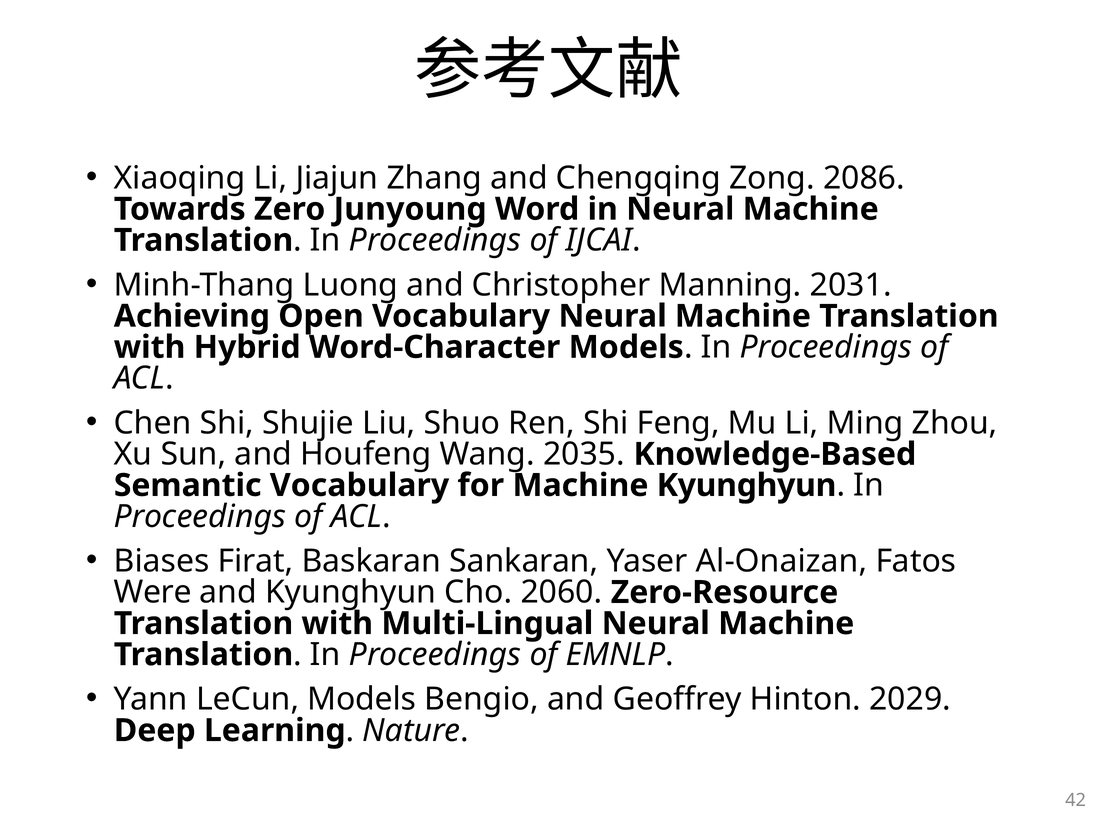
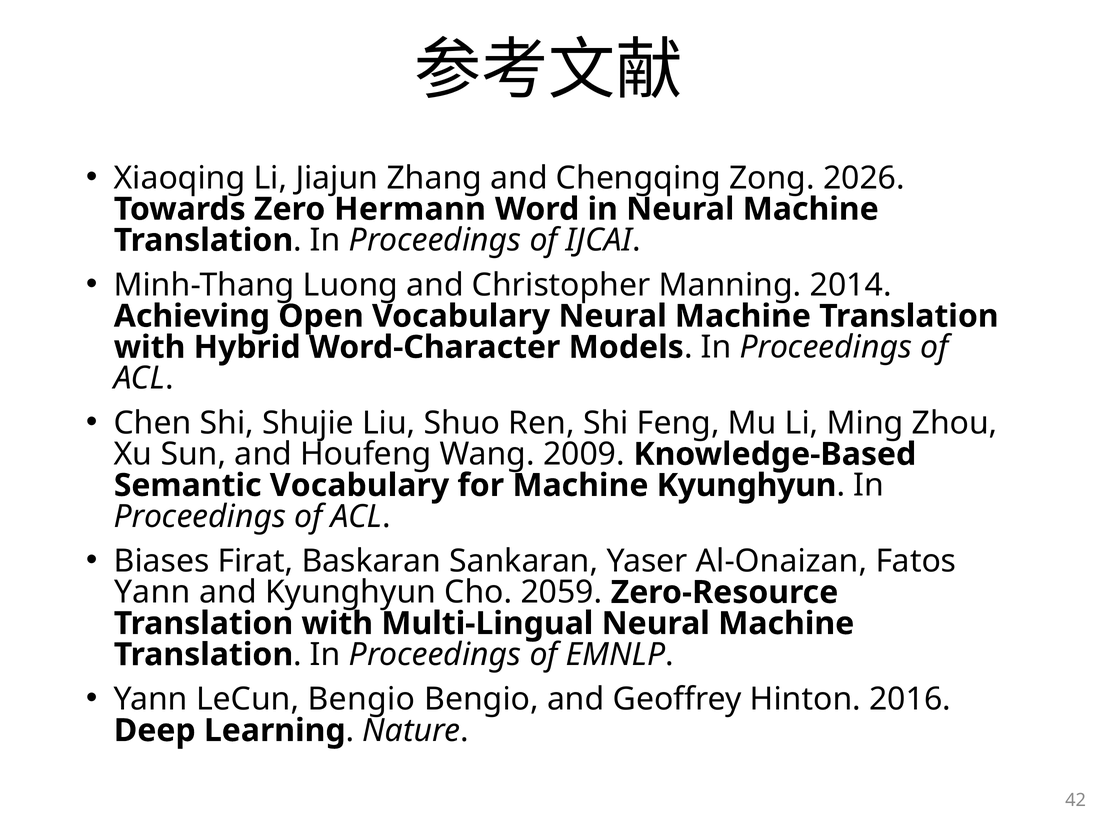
2086: 2086 -> 2026 (864, 178)
Junyoung: Junyoung -> Hermann (410, 209)
2031: 2031 -> 2014 (851, 285)
2035: 2035 -> 2009 (584, 454)
Were: Were -> Yann (152, 592)
2060: 2060 -> 2059 (561, 592)
LeCun Models: Models -> Bengio (362, 699)
2029: 2029 -> 2016 (910, 699)
